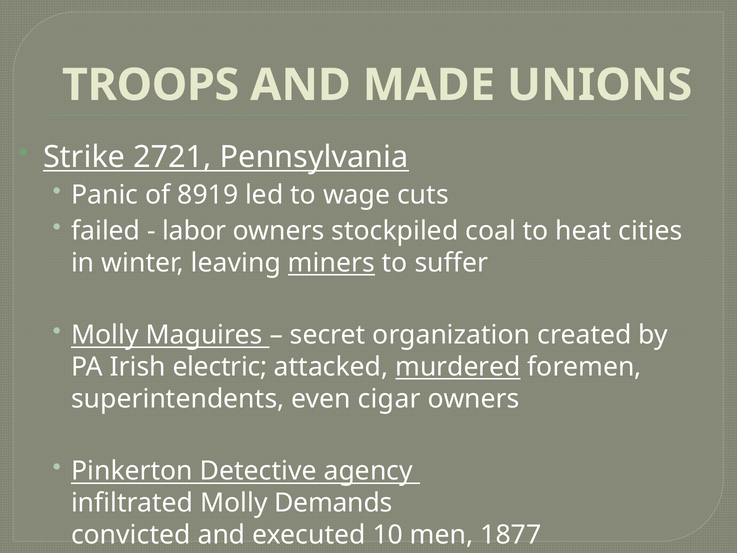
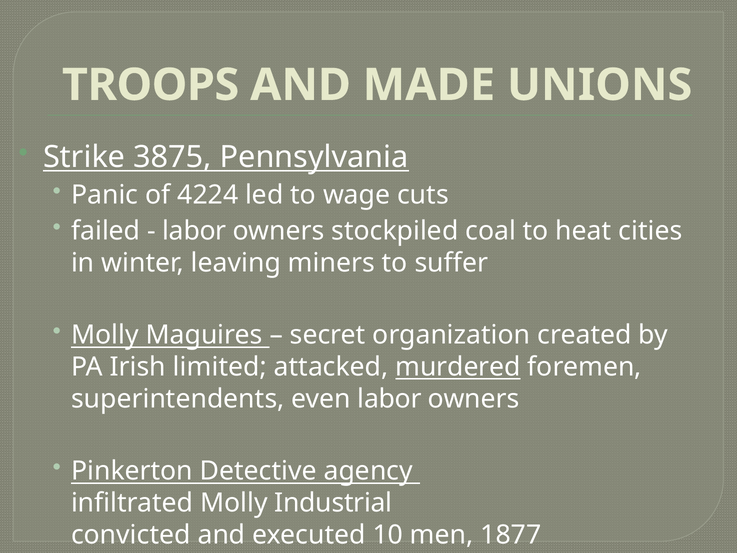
2721: 2721 -> 3875 (172, 157)
8919: 8919 -> 4224 (208, 195)
miners underline: present -> none (331, 263)
electric: electric -> limited (220, 367)
even cigar: cigar -> labor (390, 399)
Demands: Demands -> Industrial (333, 503)
